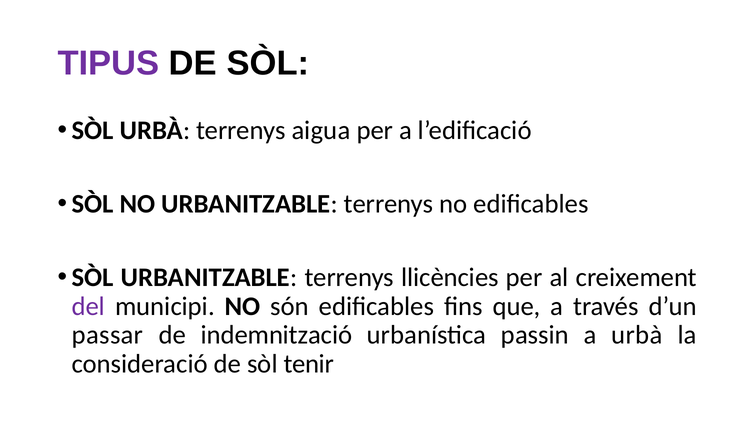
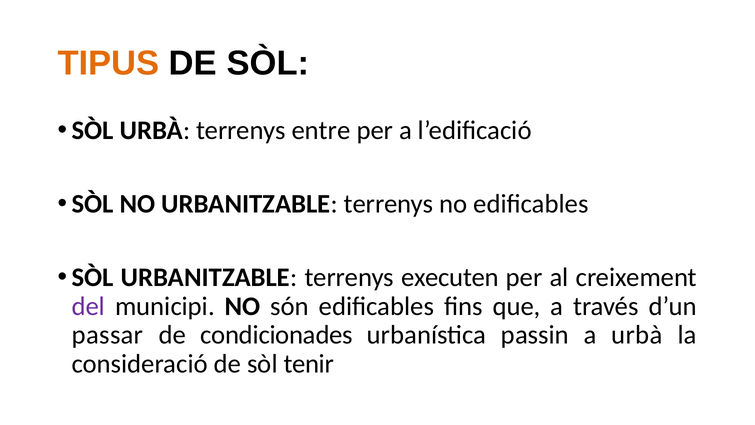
TIPUS colour: purple -> orange (108, 63)
aigua: aigua -> entre (321, 130)
llicències: llicències -> executen (450, 277)
indemnització: indemnització -> condicionades (277, 335)
